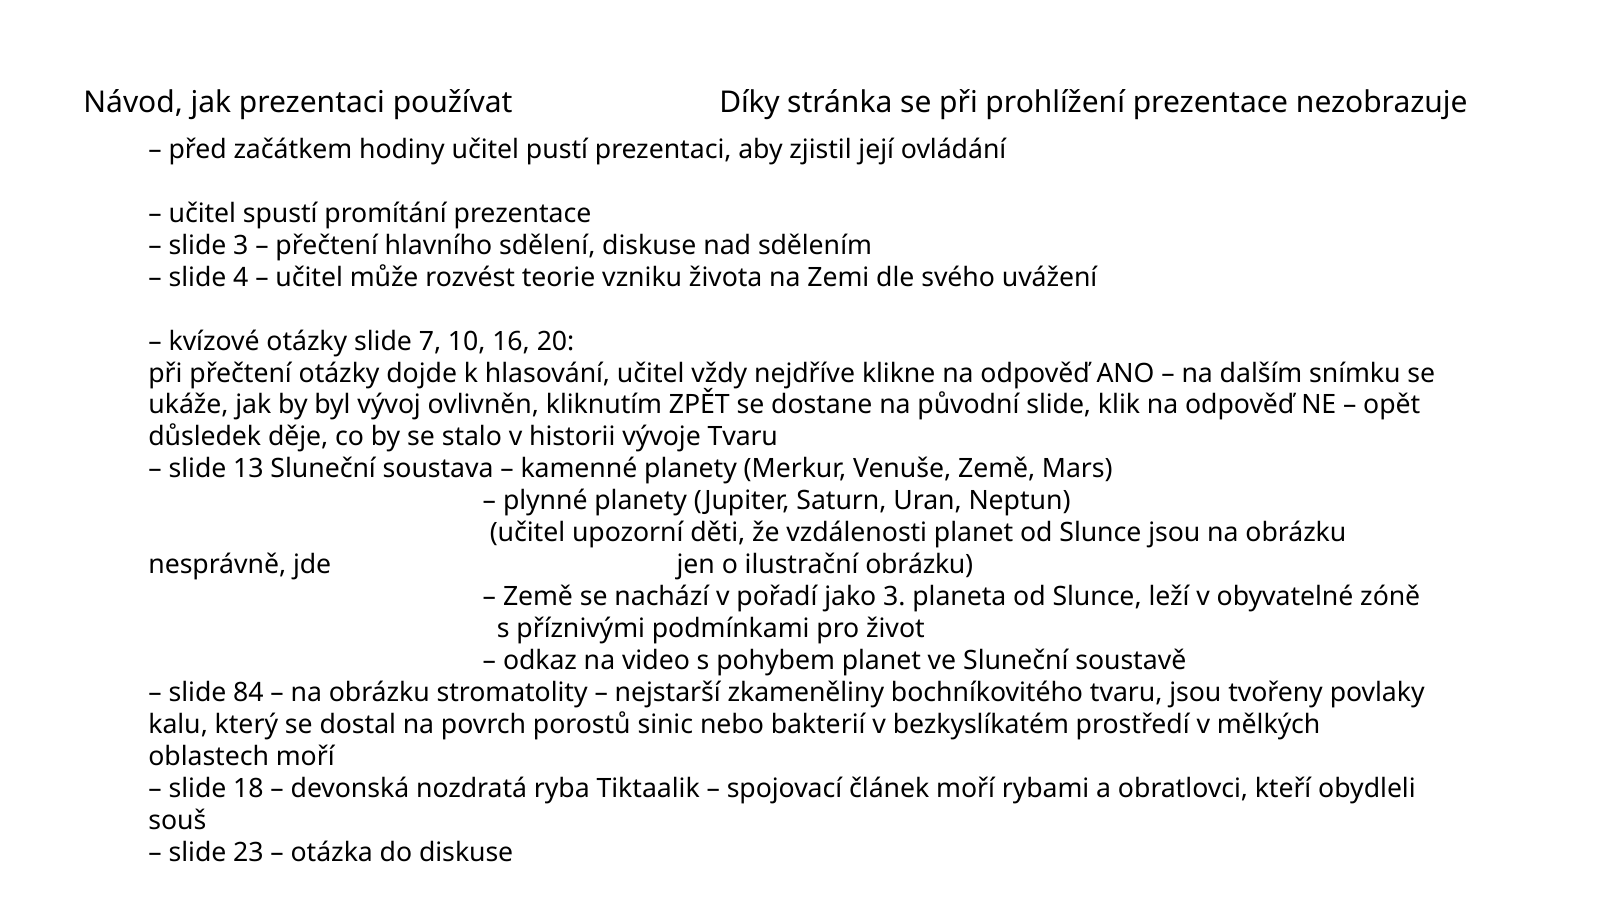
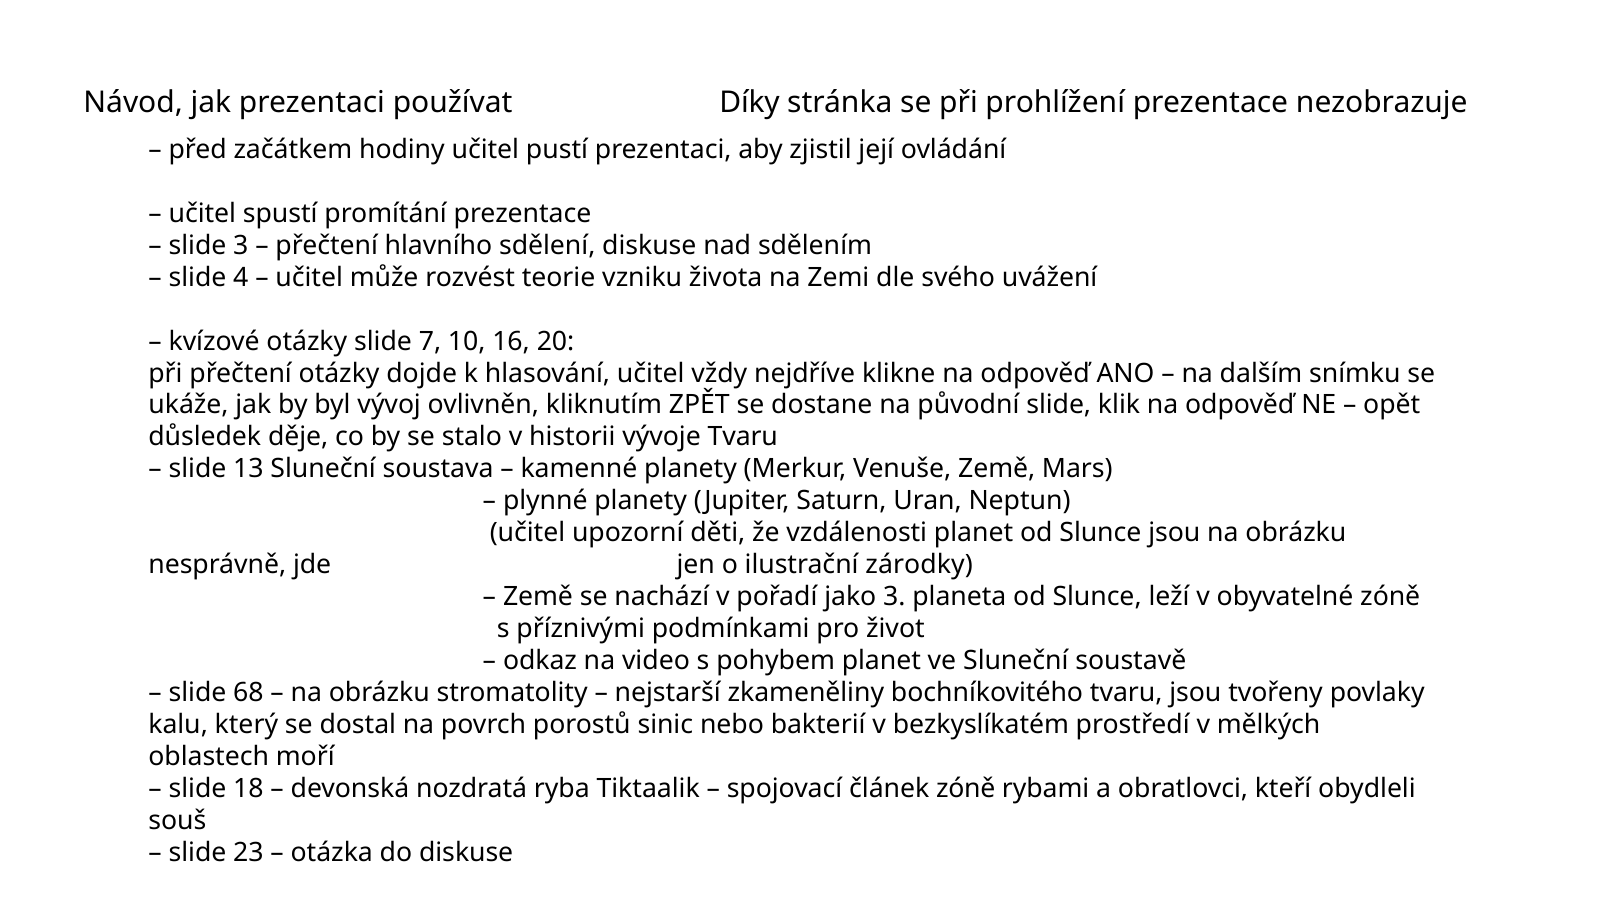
ilustrační obrázku: obrázku -> zárodky (919, 565)
84: 84 -> 68 (248, 693)
článek moří: moří -> zóně (966, 789)
